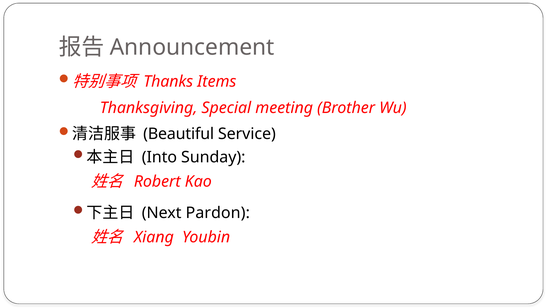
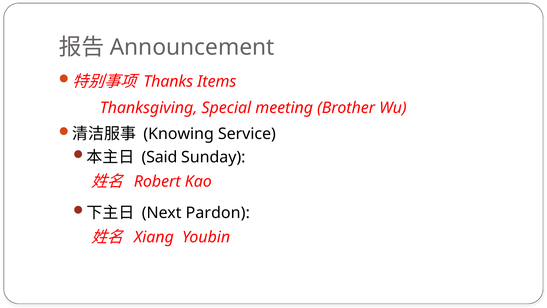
Beautiful: Beautiful -> Knowing (179, 134)
Into: Into -> Said (159, 157)
